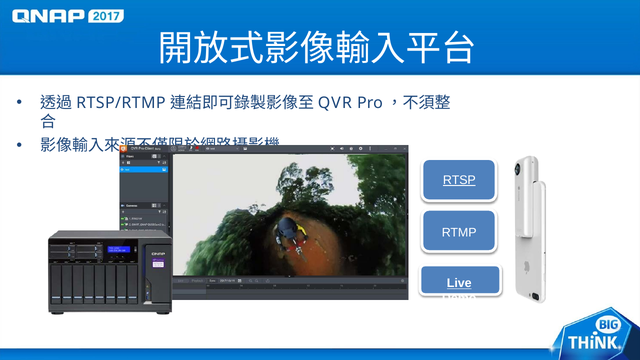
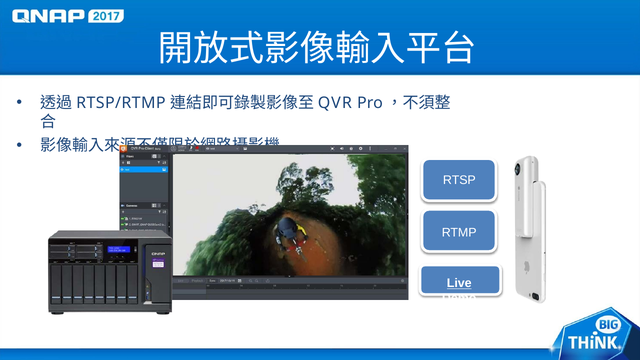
RTSP underline: present -> none (459, 180)
